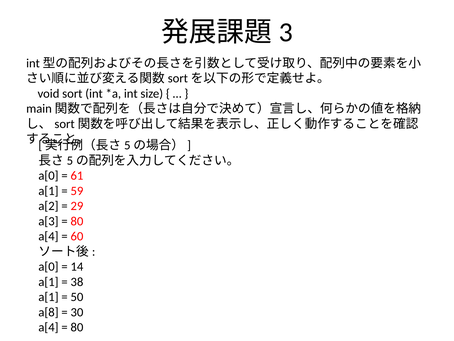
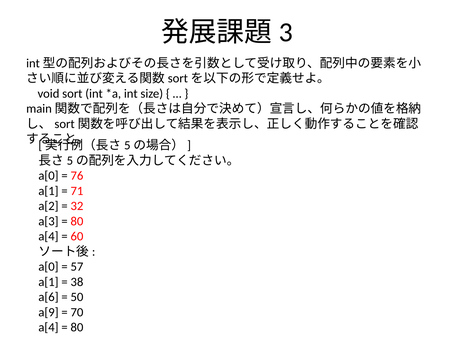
61: 61 -> 76 (77, 175)
59: 59 -> 71 (77, 191)
29: 29 -> 32 (77, 206)
14: 14 -> 57 (77, 266)
a[1: a[1 -> a[6 (48, 297)
a[8: a[8 -> a[9 (48, 312)
30: 30 -> 70 (77, 312)
